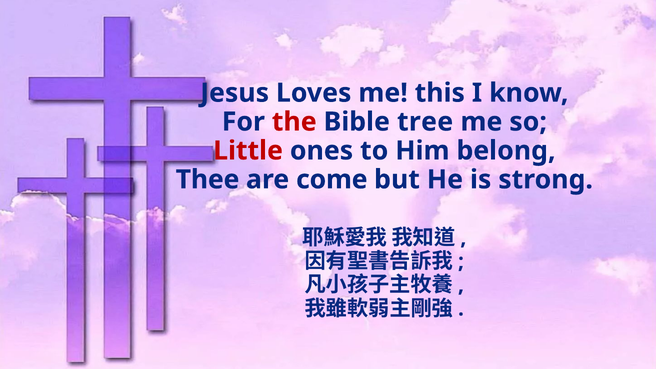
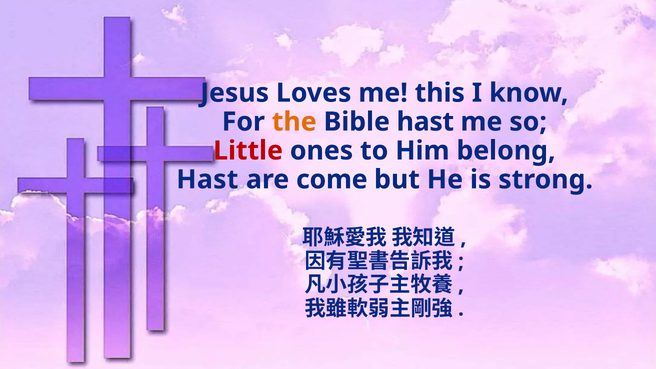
the colour: red -> orange (294, 122)
Bible tree: tree -> hast (425, 122)
Thee: Thee -> Hast (207, 180)
